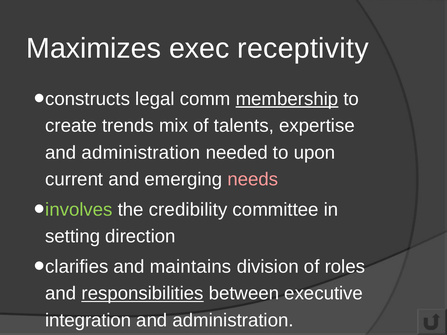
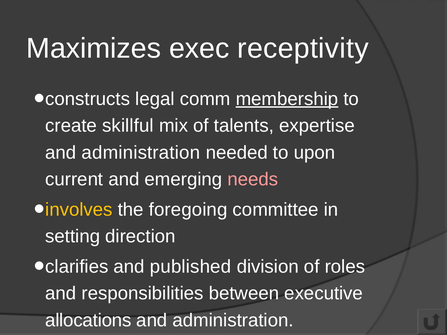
trends: trends -> skillful (128, 126)
involves colour: light green -> yellow (79, 210)
credibility: credibility -> foregoing (188, 210)
maintains: maintains -> published (191, 267)
responsibilities underline: present -> none (143, 294)
integration: integration -> allocations (88, 320)
